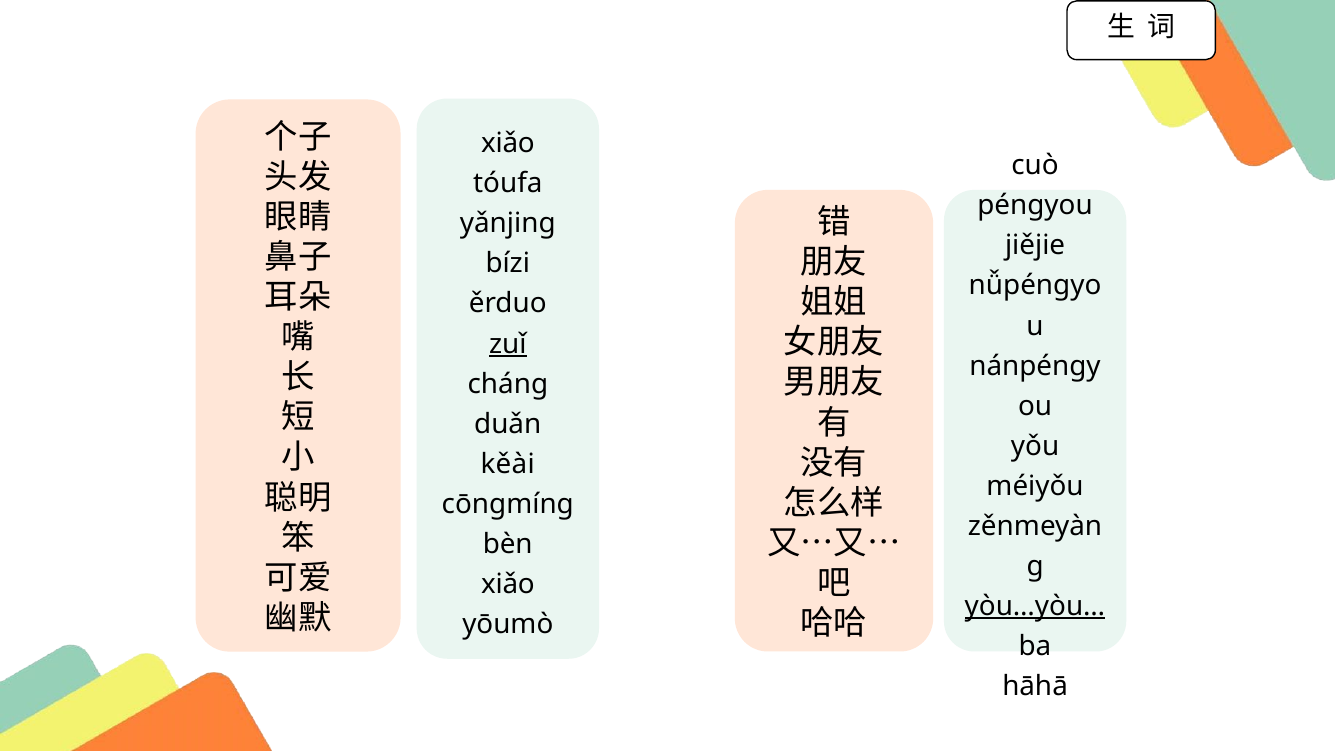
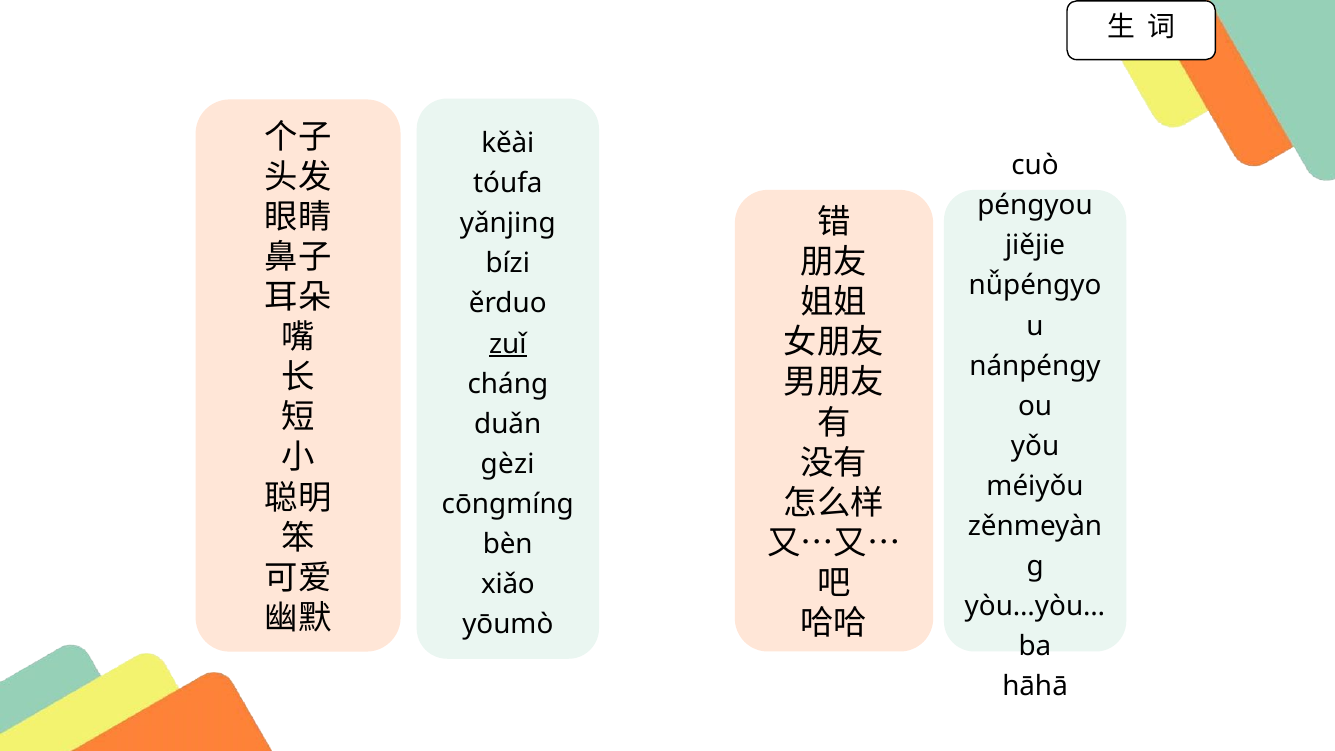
xiǎo: xiǎo -> kěài (508, 144)
kěài: kěài -> gèzi (508, 464)
yòu…yòu… underline: present -> none (1035, 606)
